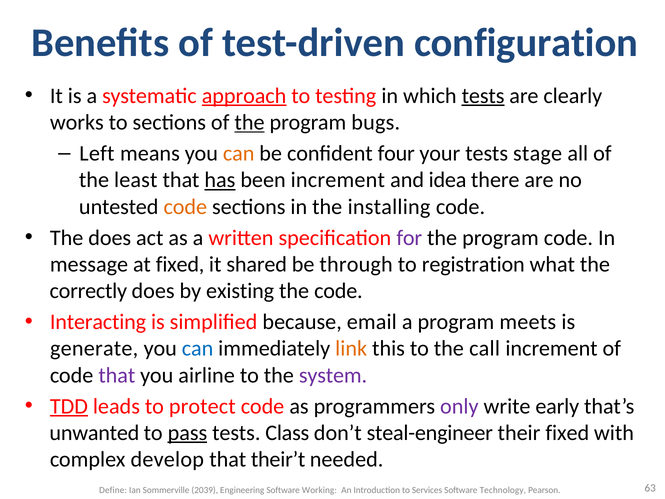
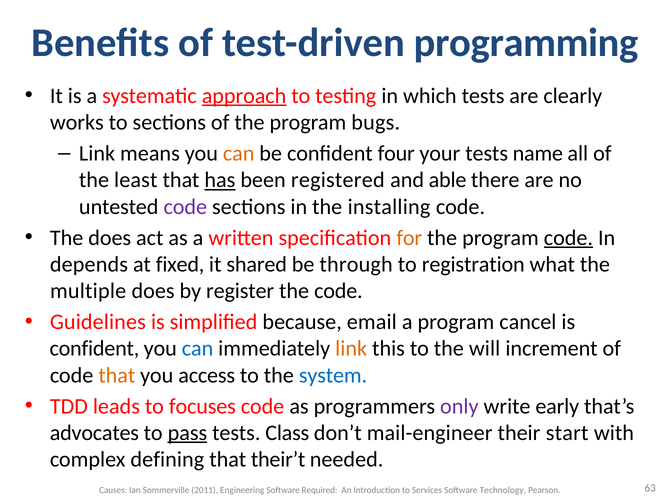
configuration: configuration -> programming (526, 43)
tests underline: present -> none (483, 96)
the underline: present -> none (250, 122)
Left: Left -> Link (97, 153)
stage: stage -> name (538, 153)
been increment: increment -> registered (338, 180)
idea: idea -> able (448, 180)
code colour: orange -> purple (185, 207)
for colour: purple -> orange (409, 238)
code underline: none -> present (568, 238)
message: message -> depends (89, 264)
correctly: correctly -> multiple (88, 291)
existing: existing -> register (240, 291)
Interacting: Interacting -> Guidelines (98, 322)
meets: meets -> cancel (528, 322)
generate: generate -> confident (94, 348)
call: call -> will (485, 348)
that colour: purple -> orange (117, 375)
airline: airline -> access (207, 375)
system colour: purple -> blue (333, 375)
TDD underline: present -> none (69, 406)
protect: protect -> focuses (202, 406)
unwanted: unwanted -> advocates (94, 433)
steal-engineer: steal-engineer -> mail-engineer (430, 433)
their fixed: fixed -> start (567, 433)
develop: develop -> defining (167, 459)
Define: Define -> Causes (113, 490)
2039: 2039 -> 2011 (205, 490)
Working: Working -> Required (320, 490)
